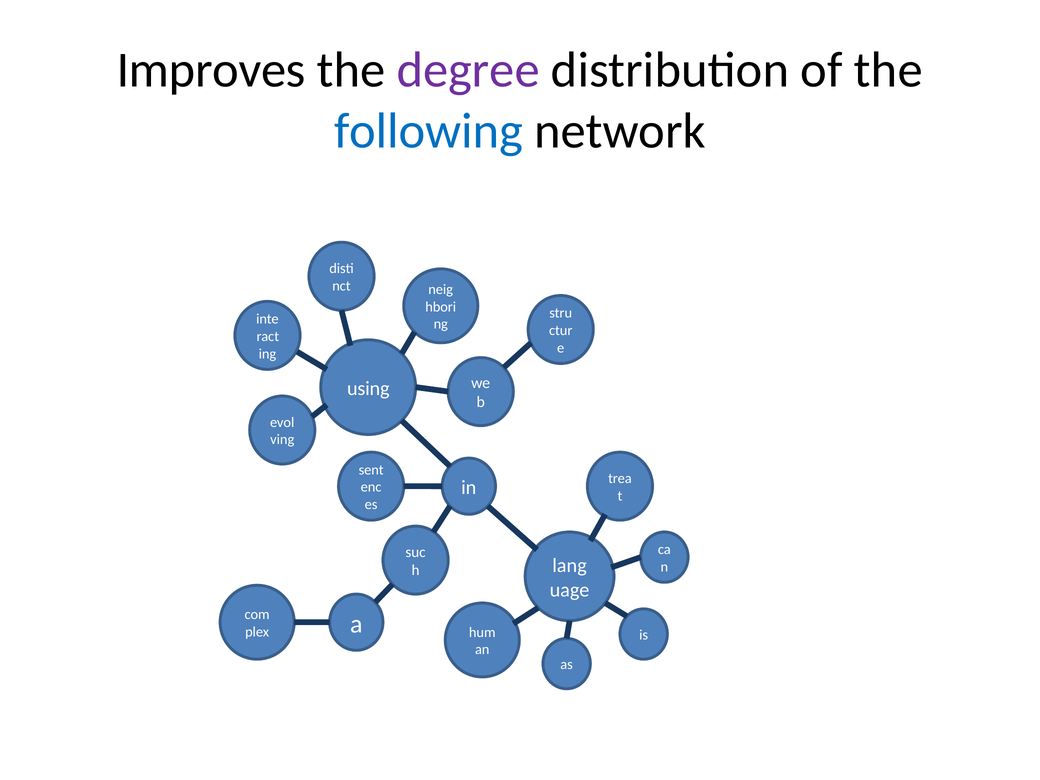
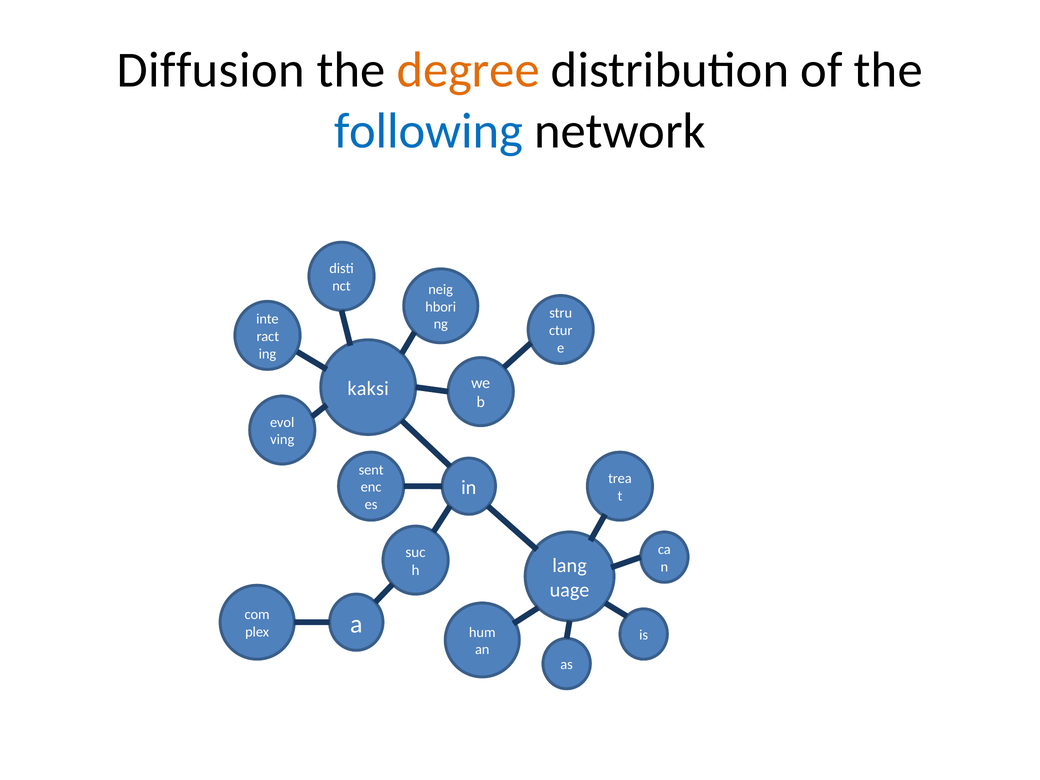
Improves: Improves -> Diffusion (211, 70)
degree colour: purple -> orange (468, 70)
using: using -> kaksi (368, 389)
